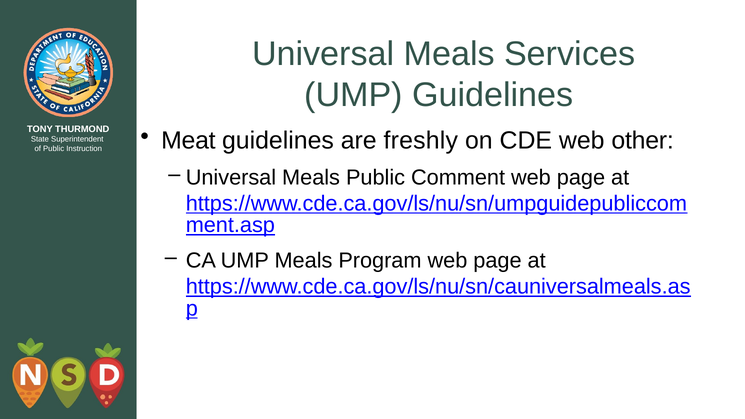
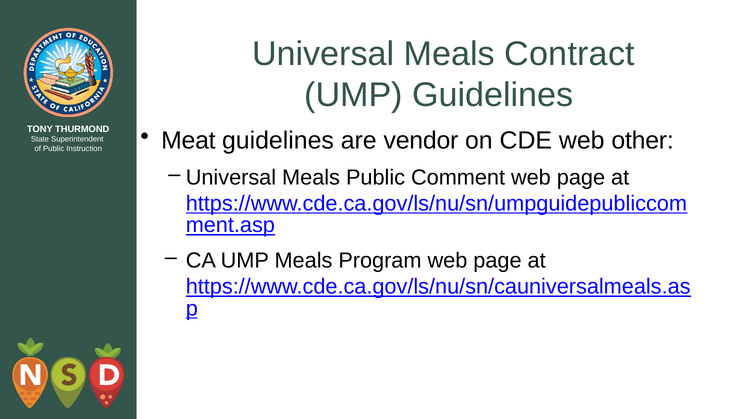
Services: Services -> Contract (570, 54)
freshly: freshly -> vendor (421, 140)
